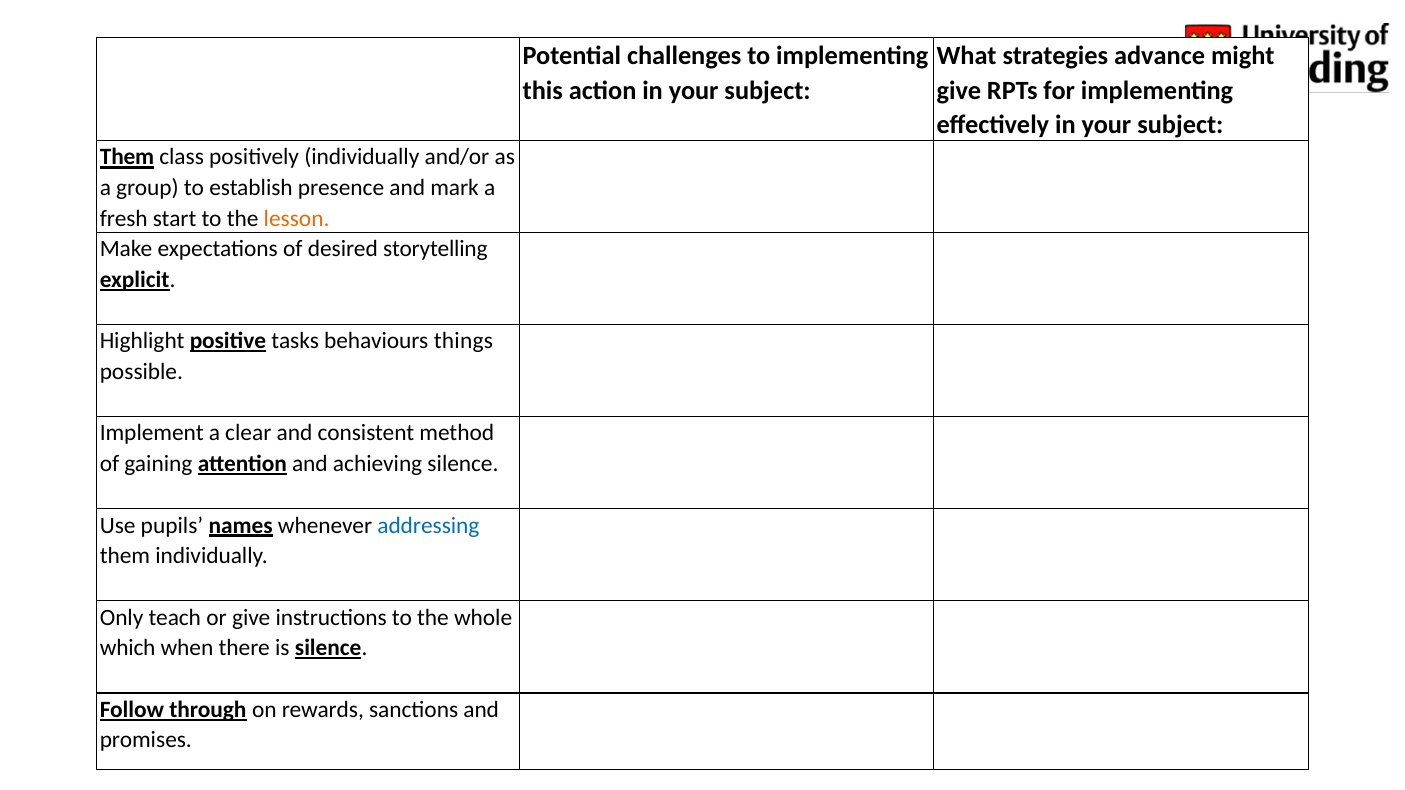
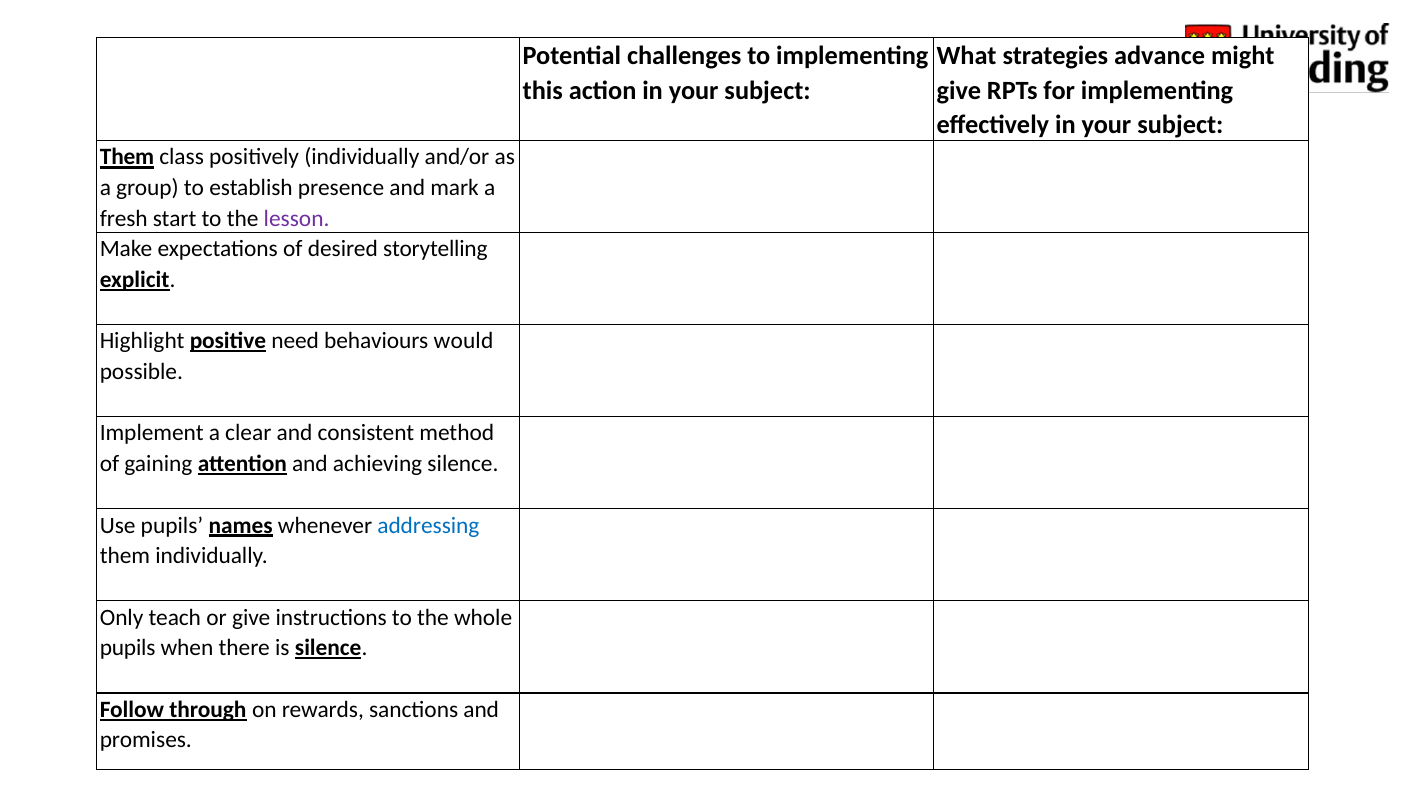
lesson colour: orange -> purple (297, 218)
tasks: tasks -> need (295, 341)
things: things -> would (463, 341)
which: which -> pupils (128, 648)
